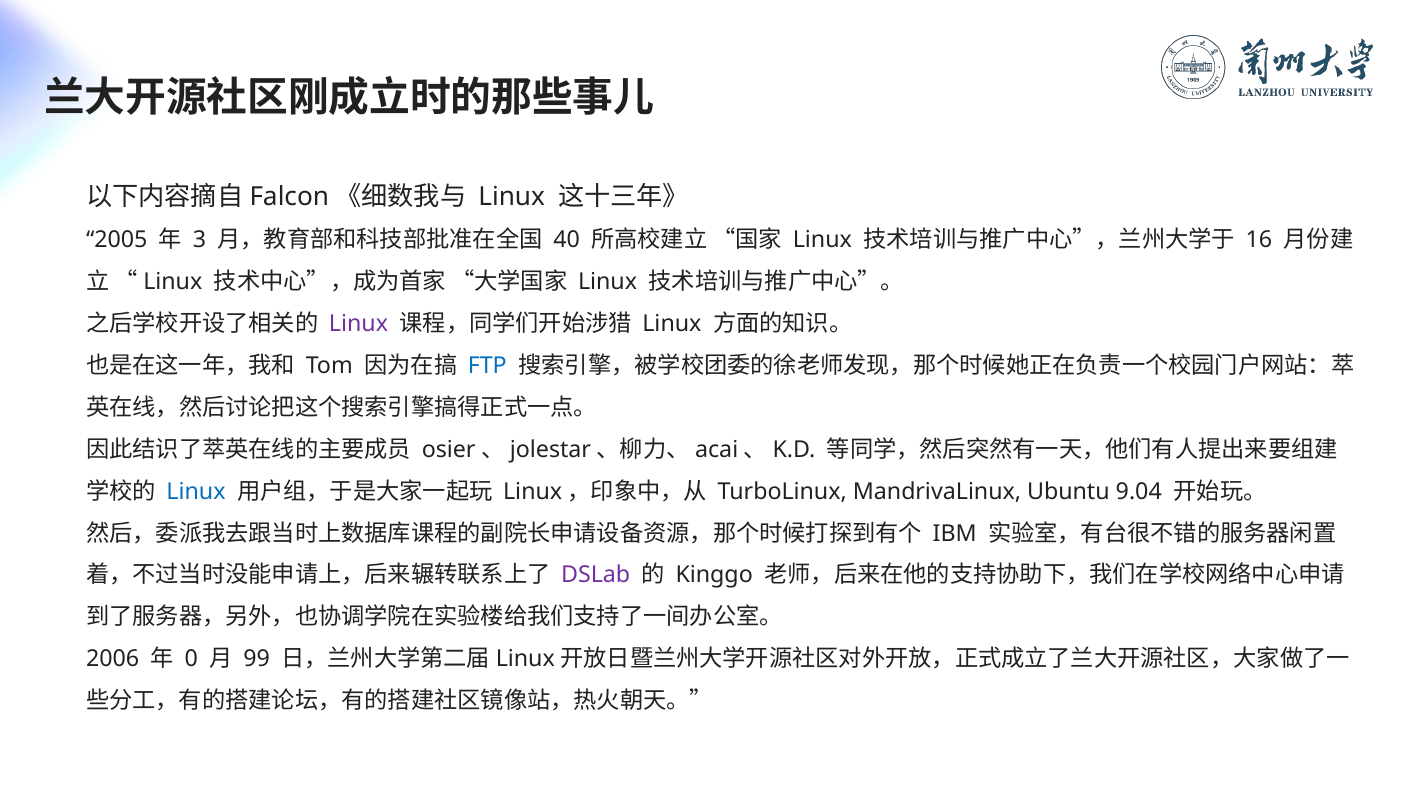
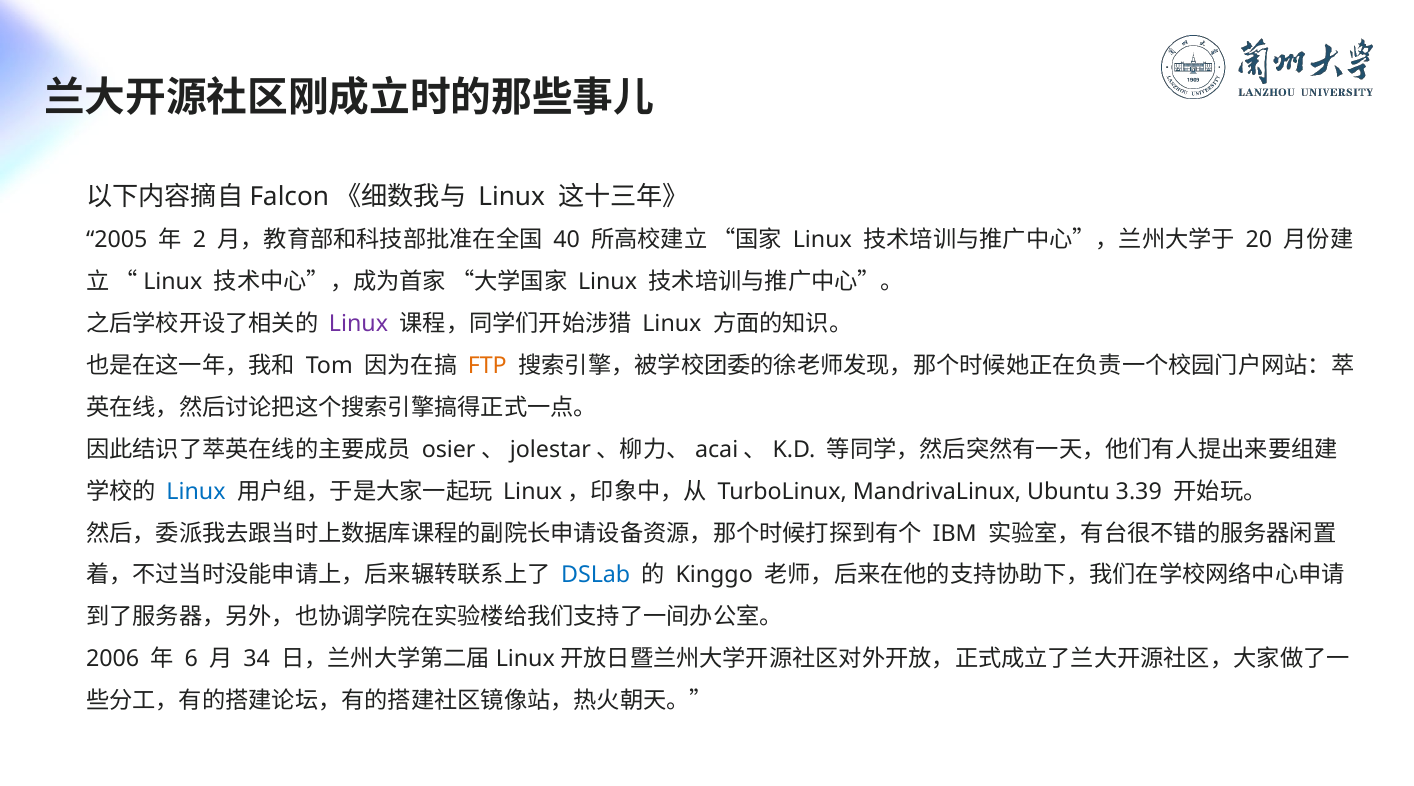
3: 3 -> 2 (199, 240)
16: 16 -> 20 (1259, 240)
FTP colour: blue -> orange (487, 366)
9.04: 9.04 -> 3.39 (1139, 491)
DSLab colour: purple -> blue (596, 575)
0: 0 -> 6 (191, 659)
99: 99 -> 34 (257, 659)
